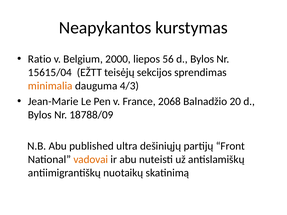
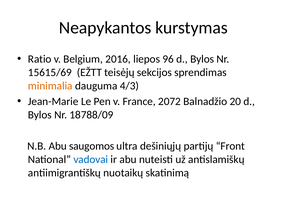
2000: 2000 -> 2016 (118, 59)
56: 56 -> 96 (168, 59)
15615/04: 15615/04 -> 15615/69 (50, 73)
2068: 2068 -> 2072 (169, 102)
published: published -> saugomos (92, 146)
vadovai colour: orange -> blue (91, 160)
